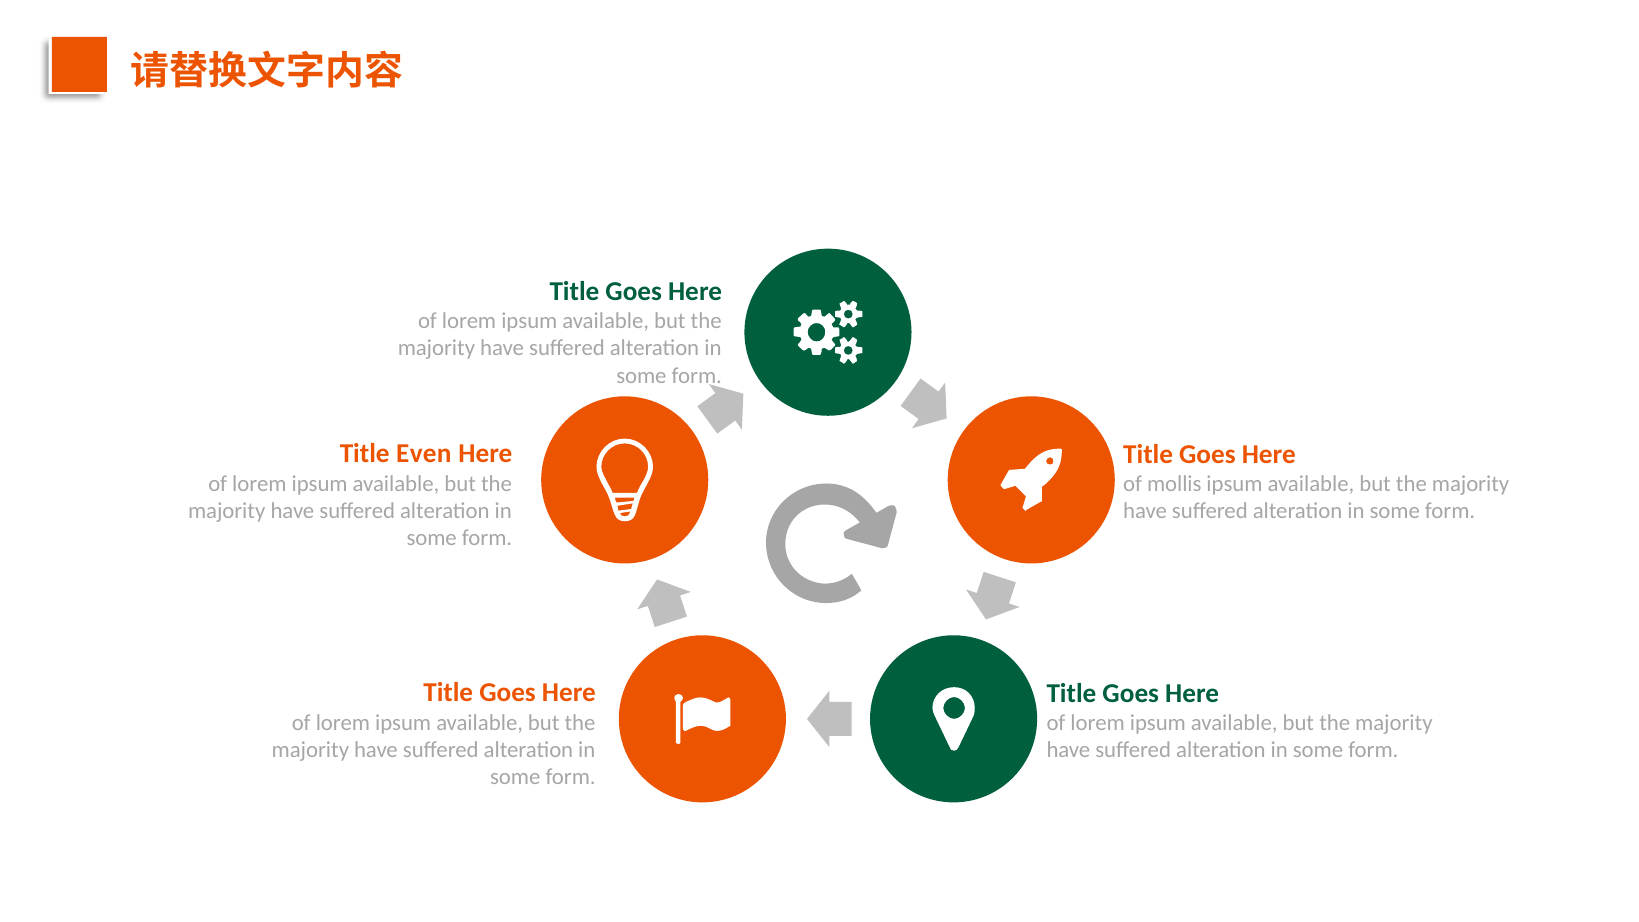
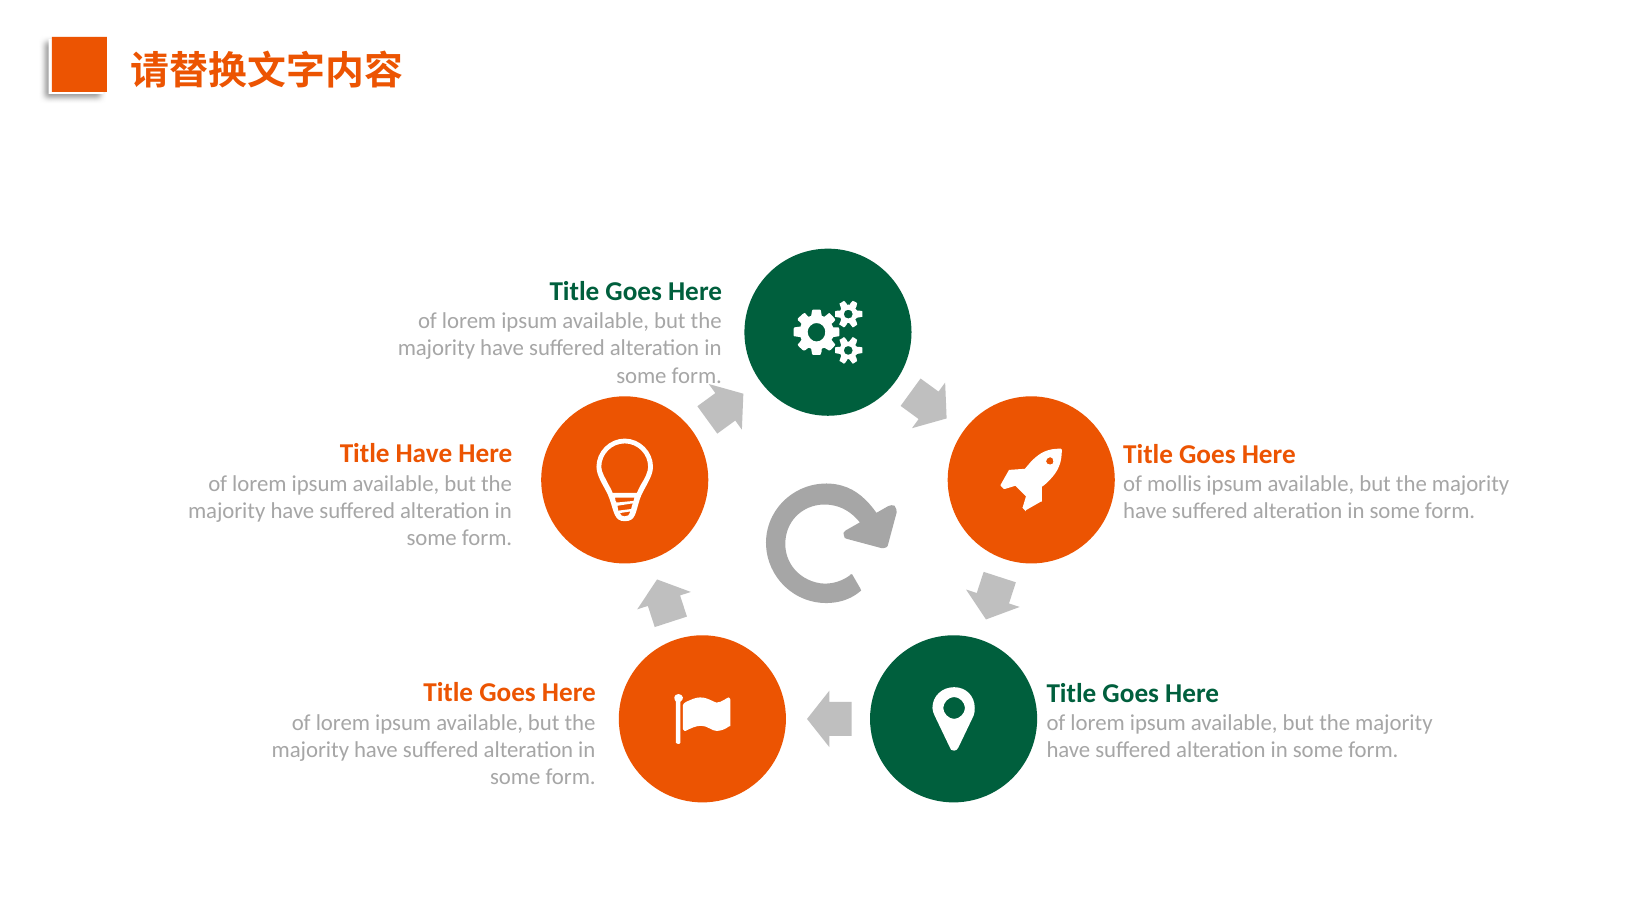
Title Even: Even -> Have (424, 454)
